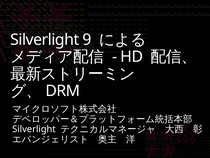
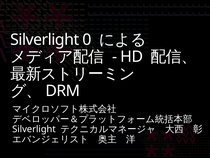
9: 9 -> 0 (87, 40)
